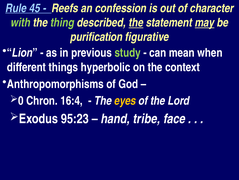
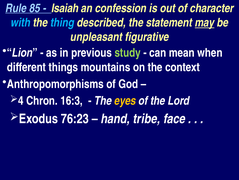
45: 45 -> 85 (35, 8)
Reefs: Reefs -> Isaiah (65, 8)
with colour: light green -> light blue (21, 23)
thing colour: light green -> light blue (62, 23)
the underline: present -> none (136, 23)
purification: purification -> unpleasant (96, 37)
hyperbolic: hyperbolic -> mountains (106, 67)
0: 0 -> 4 (21, 100)
16:4: 16:4 -> 16:3 (72, 100)
95:23: 95:23 -> 76:23 (75, 118)
